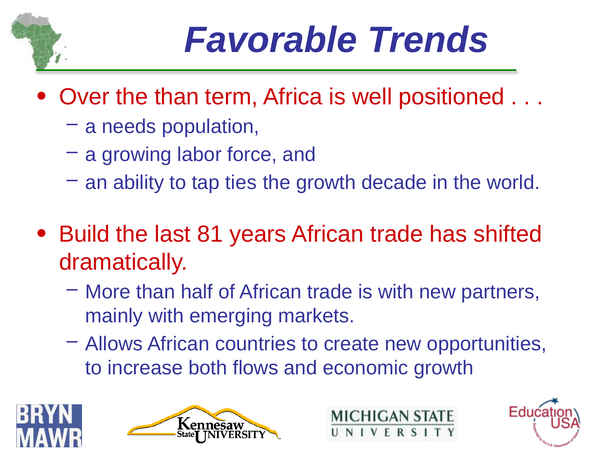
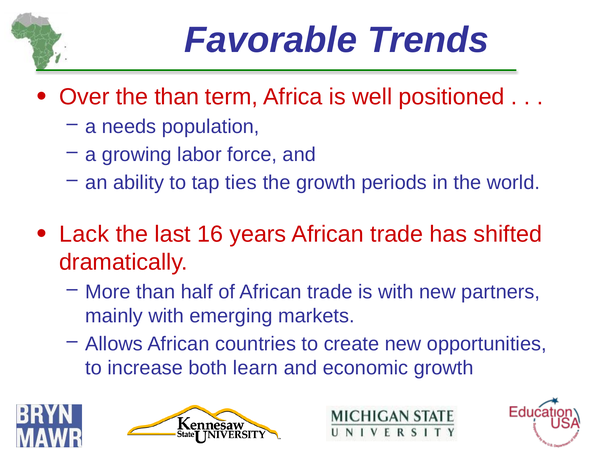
decade: decade -> periods (394, 183)
Build: Build -> Lack (84, 234)
81: 81 -> 16 (210, 234)
flows: flows -> learn (255, 368)
